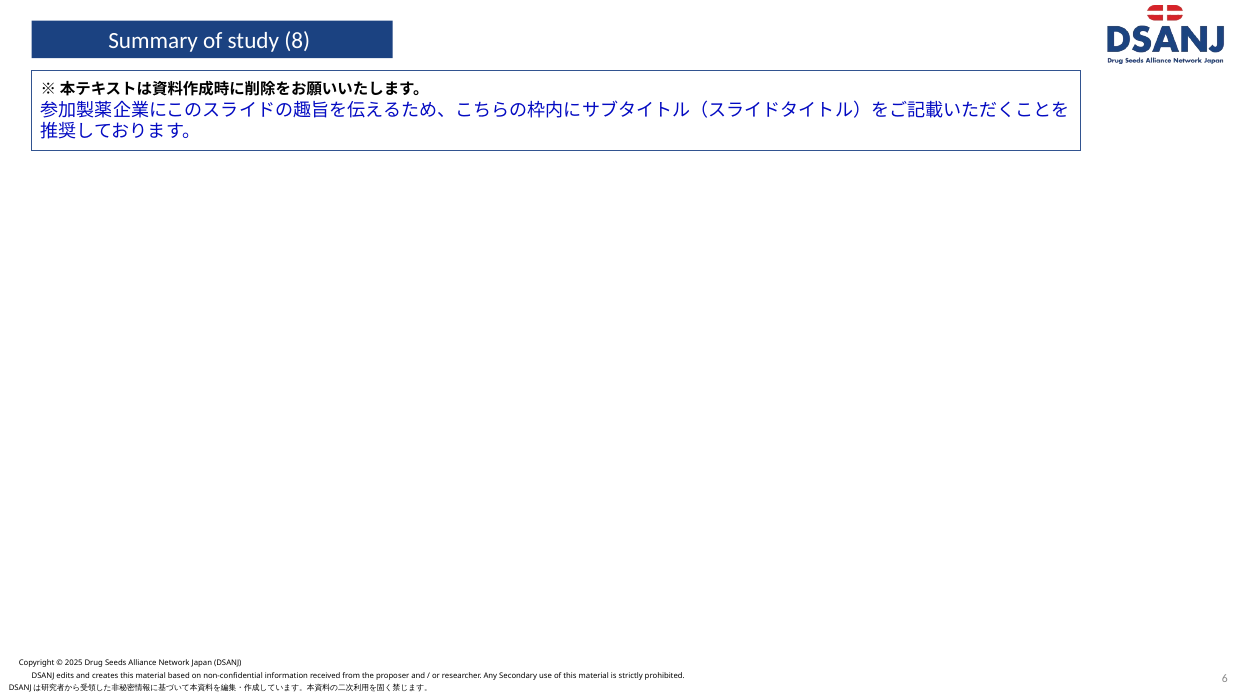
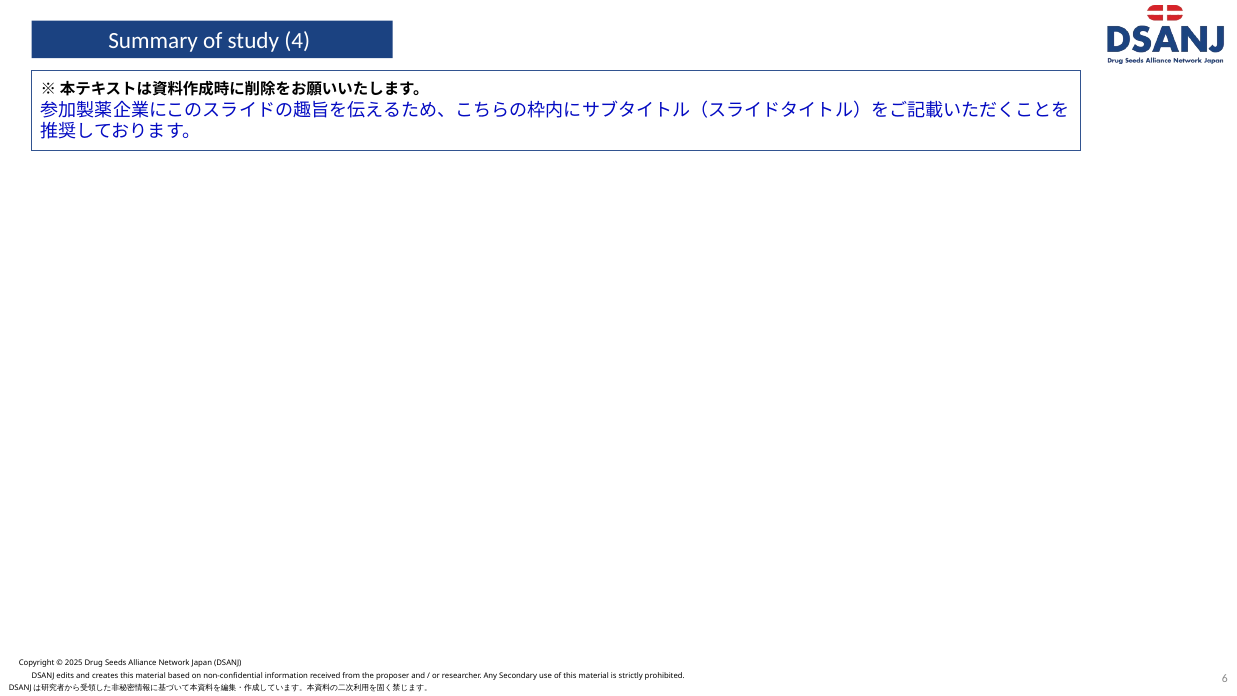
8: 8 -> 4 (297, 41)
